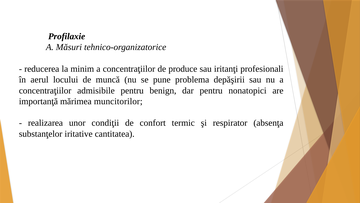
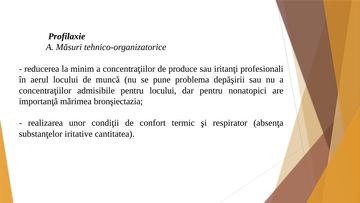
pentru benign: benign -> locului (163, 90)
muncitorilor: muncitorilor -> bronşiectazia (118, 101)
